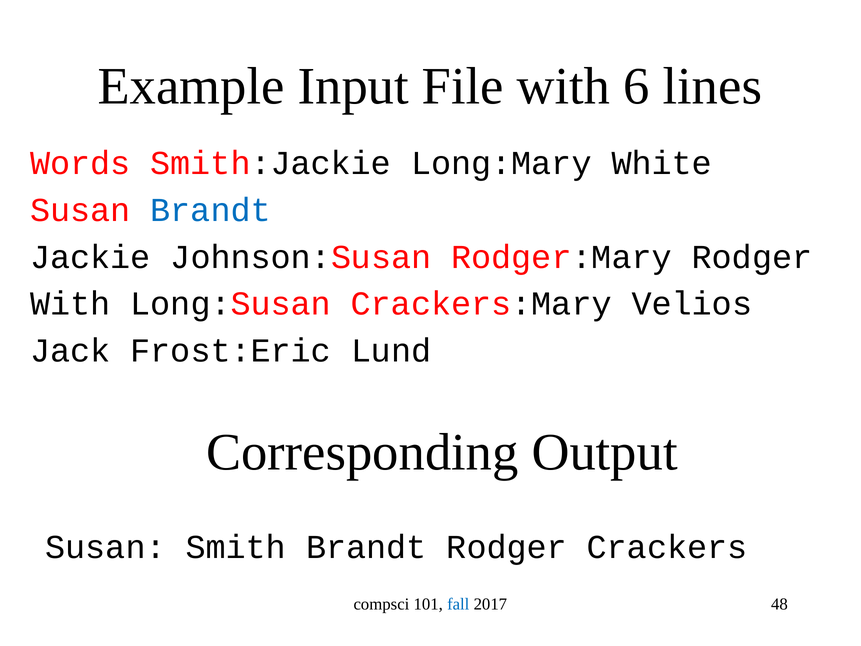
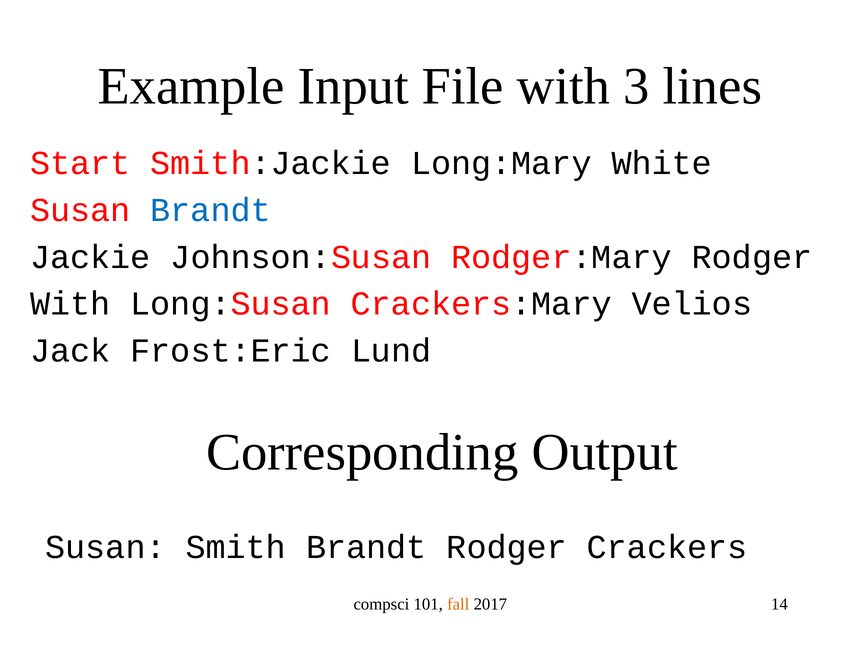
6: 6 -> 3 (636, 86)
Words: Words -> Start (80, 163)
fall colour: blue -> orange (458, 604)
48: 48 -> 14 (779, 604)
